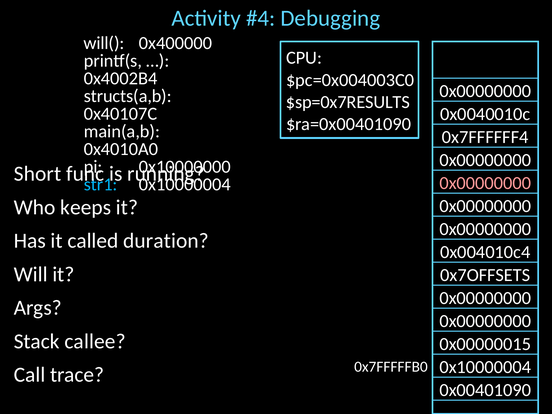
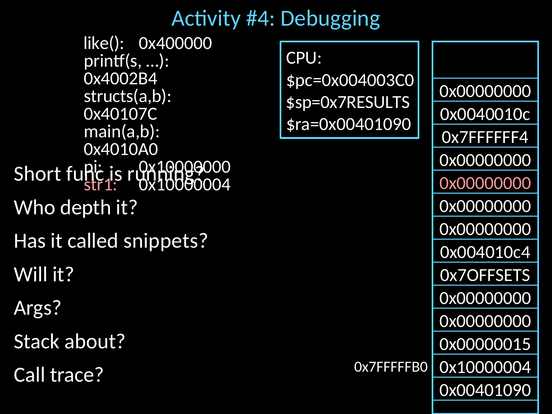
will(: will( -> like( (104, 43)
str1 colour: light blue -> pink (101, 184)
keeps: keeps -> depth (86, 207)
duration: duration -> snippets (166, 241)
callee: callee -> about (95, 341)
